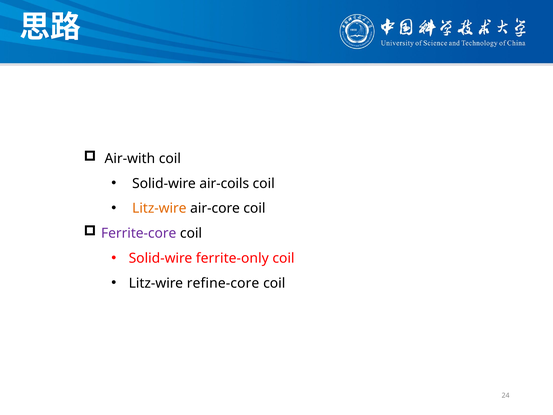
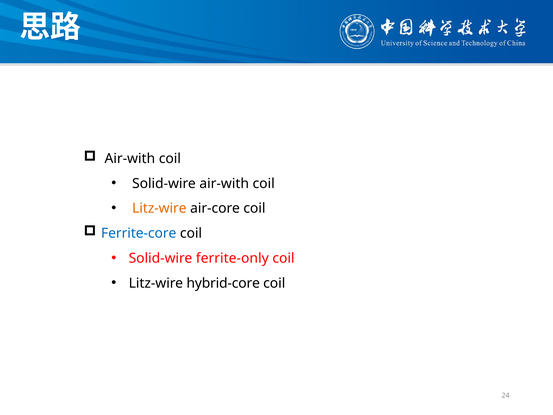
Solid-wire air-coils: air-coils -> air-with (224, 183)
Ferrite-core colour: purple -> blue (139, 233)
refine-core: refine-core -> hybrid-core (223, 283)
